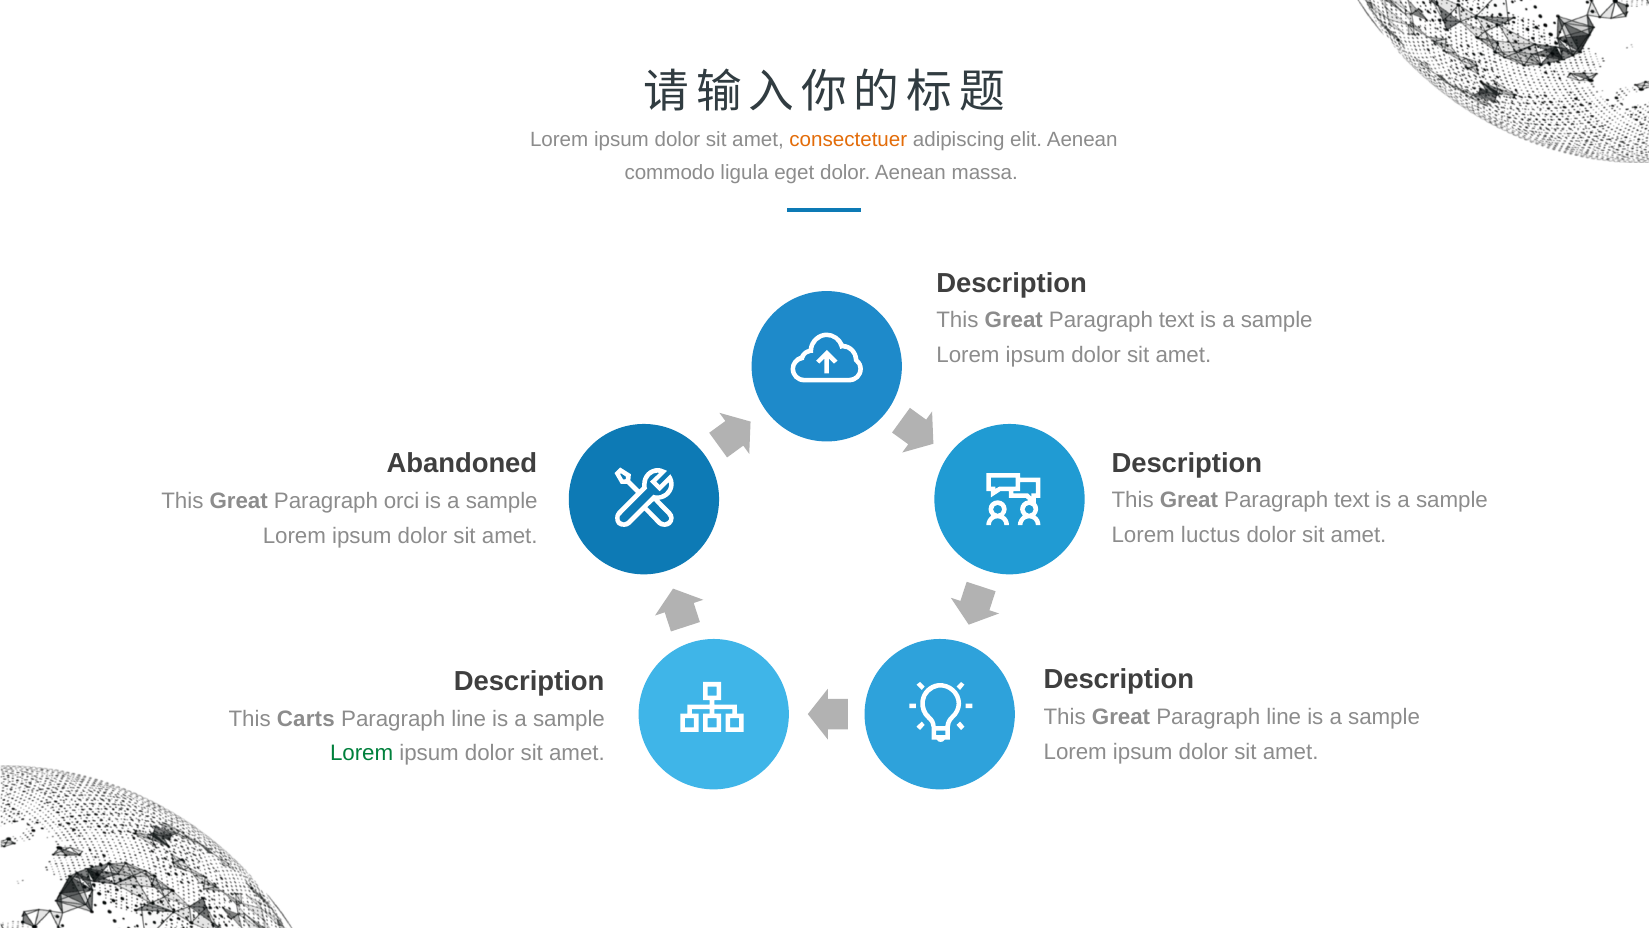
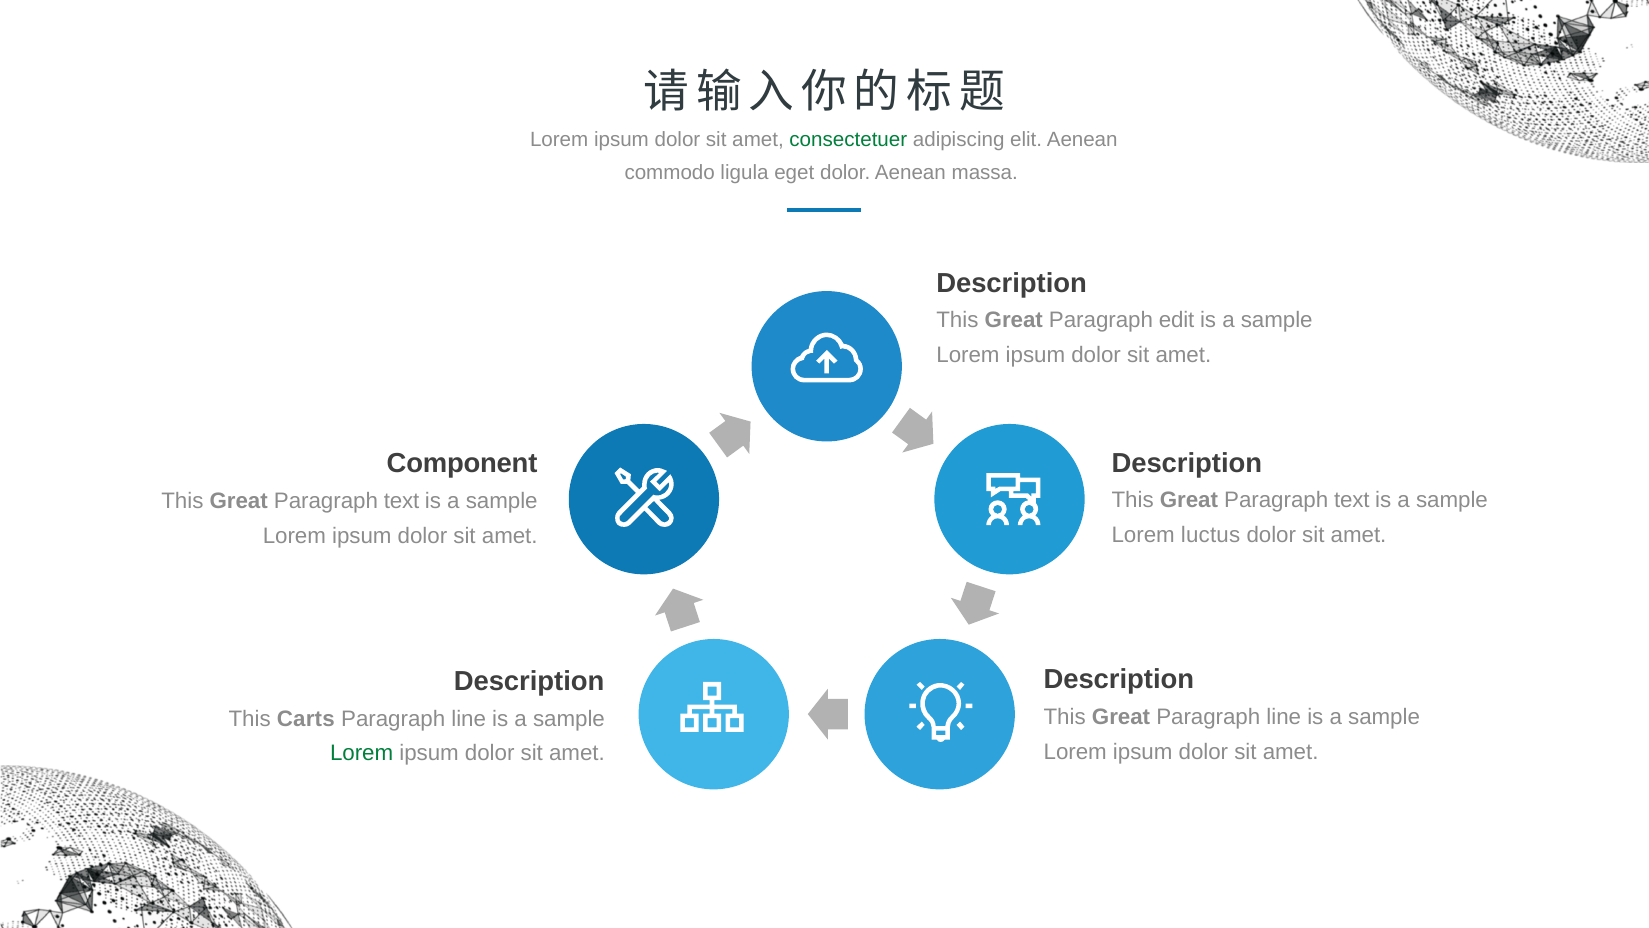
consectetuer colour: orange -> green (848, 140)
text: text -> edit (1177, 320)
Abandoned: Abandoned -> Component (462, 463)
orci: orci -> text (402, 501)
